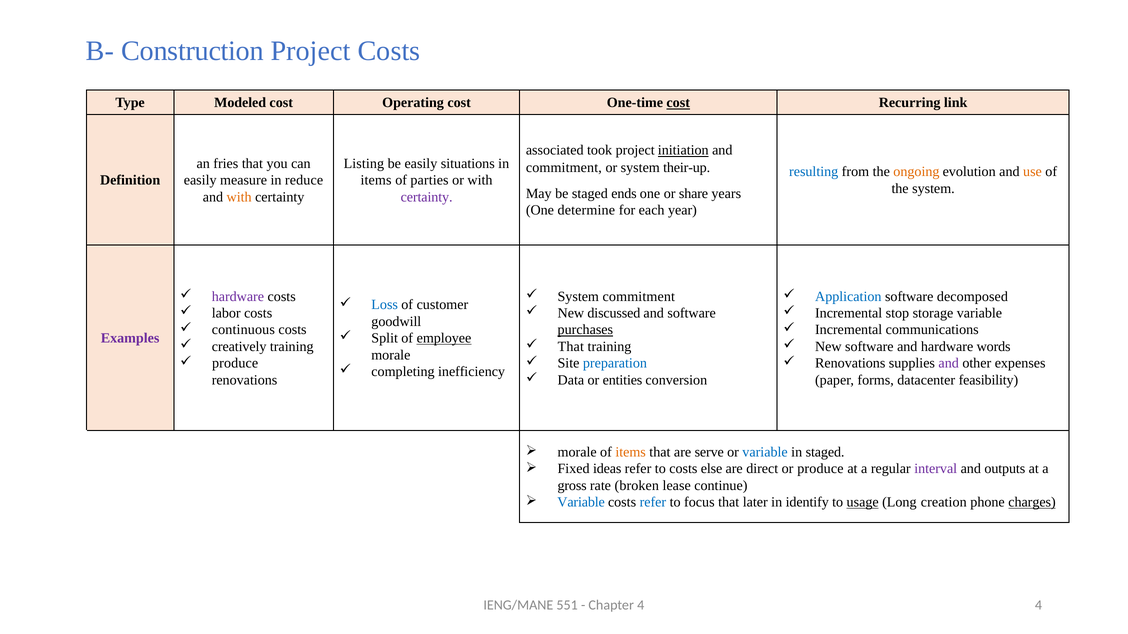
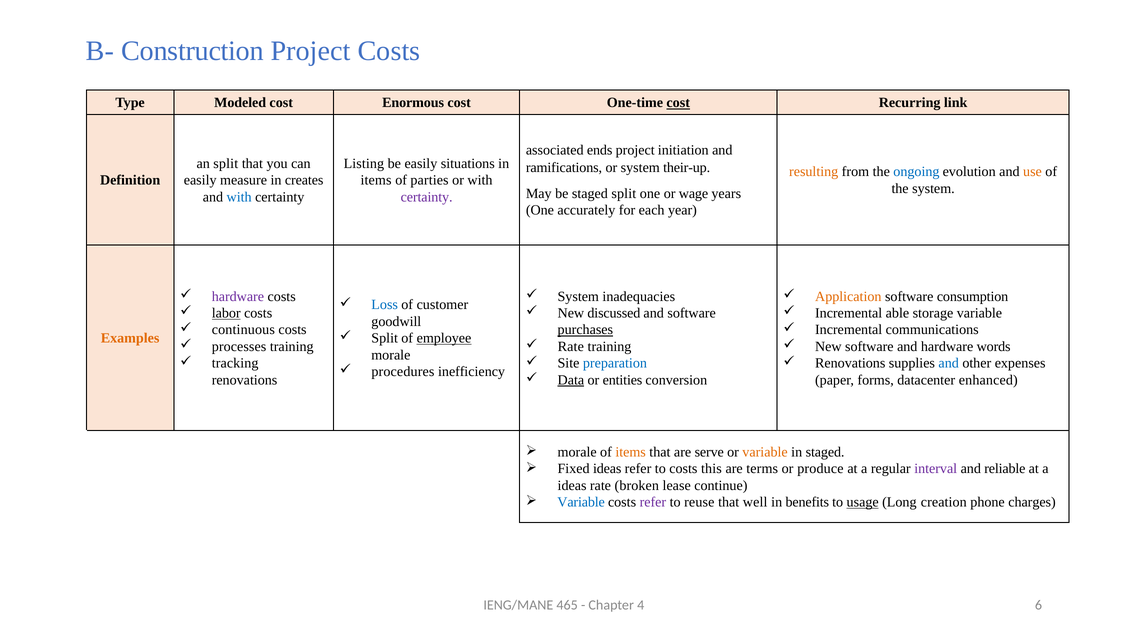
Operating: Operating -> Enormous (413, 103)
took: took -> ends (600, 150)
initiation underline: present -> none (683, 150)
an fries: fries -> split (226, 164)
commitment: commitment -> ramifications (564, 168)
resulting colour: blue -> orange (814, 172)
ongoing colour: orange -> blue (916, 172)
reduce: reduce -> creates (304, 180)
staged ends: ends -> split (624, 194)
share: share -> wage (694, 194)
with colour: orange -> blue (239, 197)
determine: determine -> accurately (586, 210)
System commitment: commitment -> inadequacies (639, 297)
Application colour: blue -> orange (848, 297)
decomposed: decomposed -> consumption (973, 297)
labor underline: none -> present (226, 313)
stop: stop -> able (897, 313)
Examples colour: purple -> orange (130, 338)
creatively: creatively -> processes (239, 347)
That: That -> Rate (571, 347)
produce: produce -> tracking (235, 364)
and colour: purple -> blue (949, 364)
completing: completing -> procedures (403, 372)
Data underline: none -> present (571, 380)
feasibility: feasibility -> enhanced (988, 380)
variable colour: blue -> orange (765, 452)
else: else -> this (711, 469)
direct: direct -> terms (762, 469)
outputs: outputs -> reliable (1005, 469)
gross: gross -> ideas (572, 486)
refer colour: blue -> purple (653, 503)
focus: focus -> reuse (699, 503)
later: later -> well (755, 503)
identify: identify -> benefits (807, 503)
charges underline: present -> none (1032, 503)
551: 551 -> 465 (567, 606)
4 4: 4 -> 6 (1038, 606)
